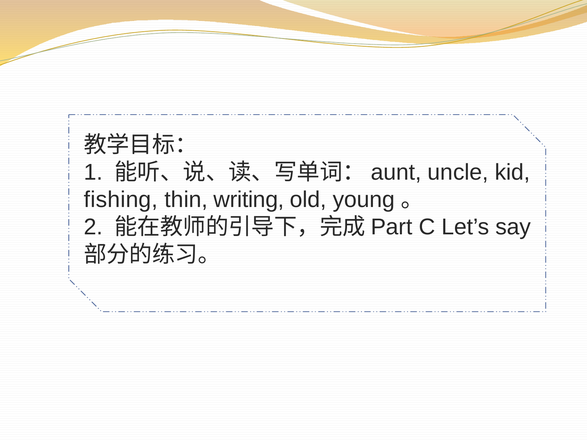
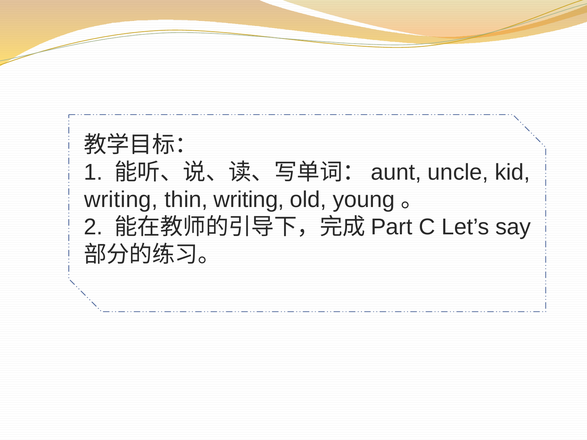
fishing: fishing -> writing (121, 200)
